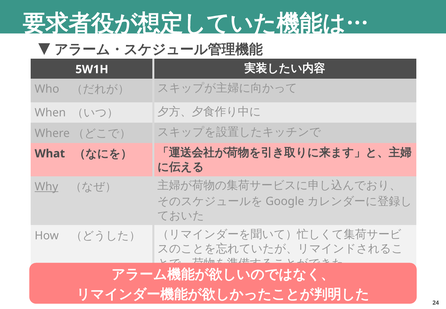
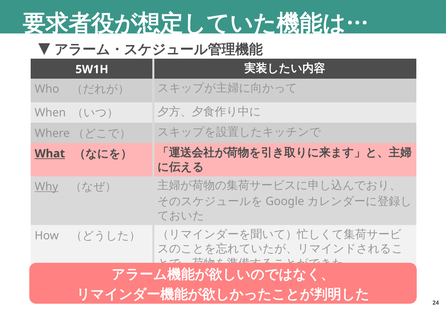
What underline: none -> present (50, 153)
